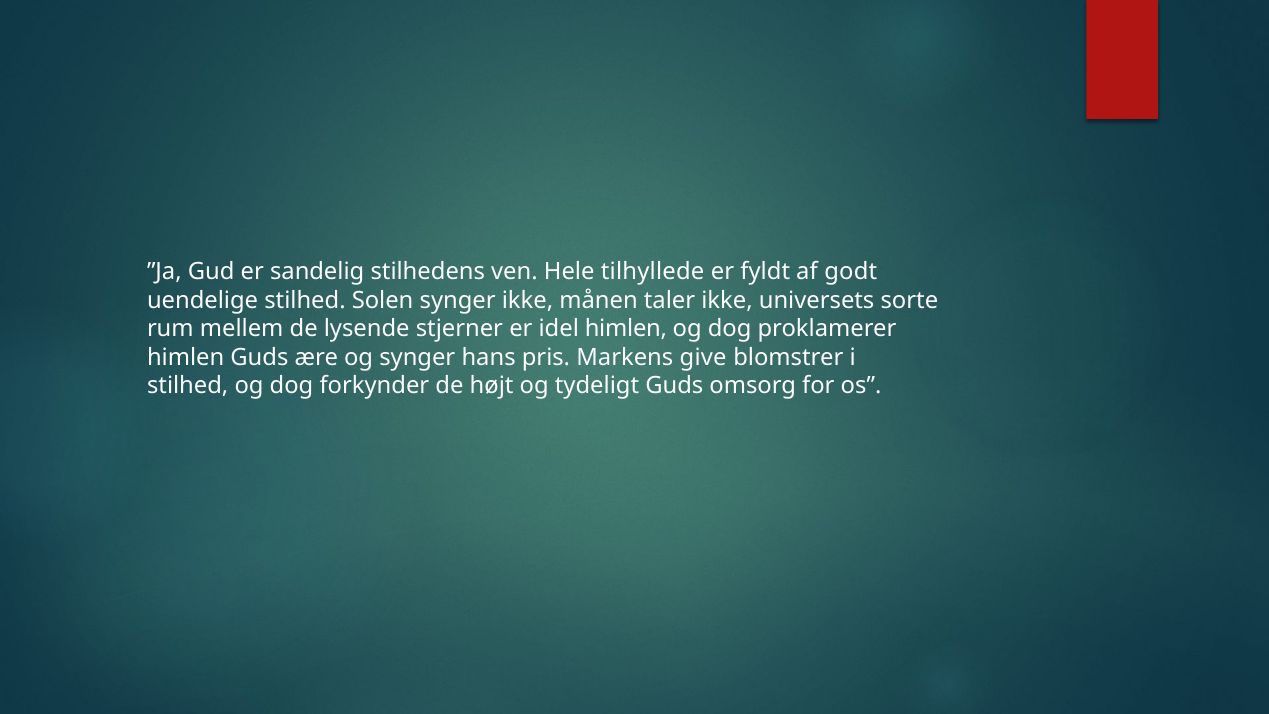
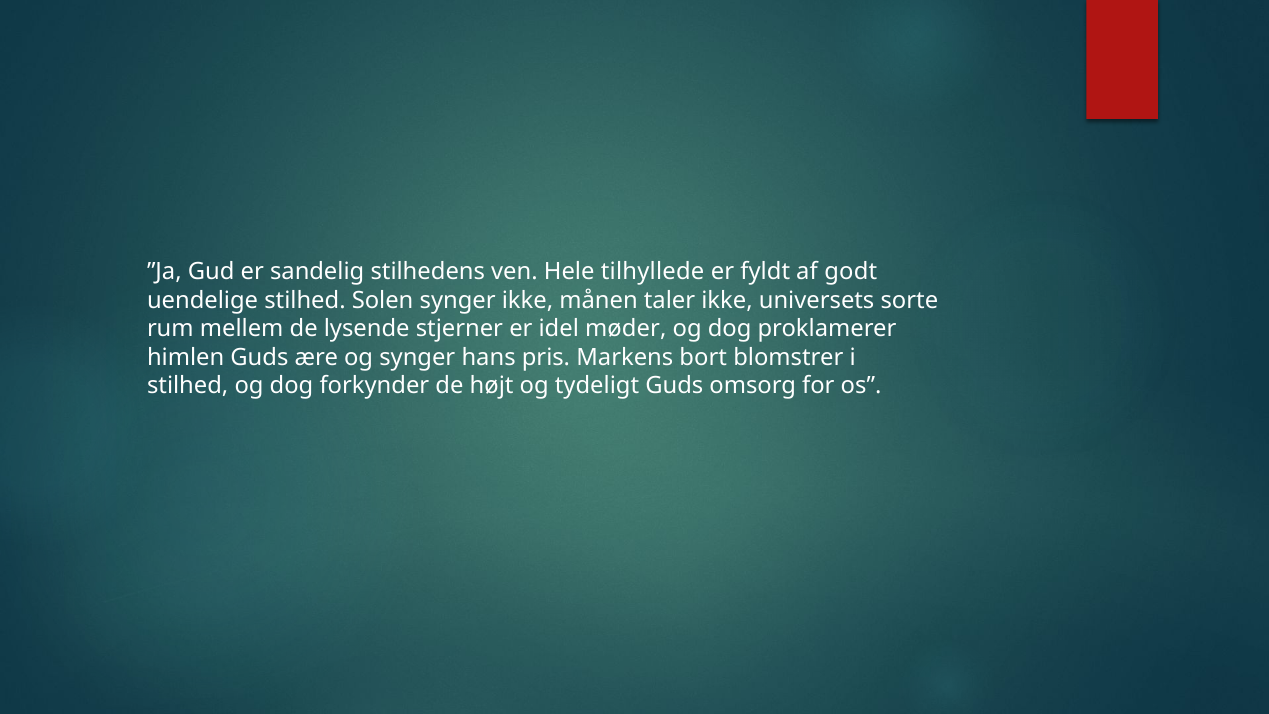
idel himlen: himlen -> møder (626, 329)
give: give -> bort (703, 357)
